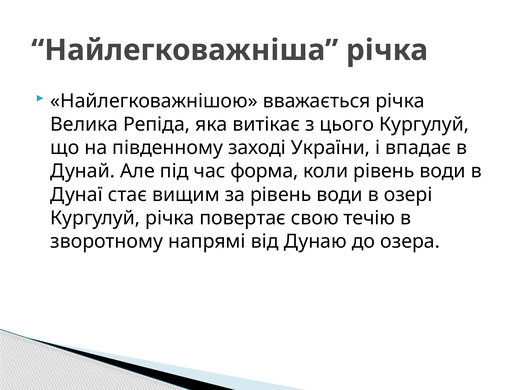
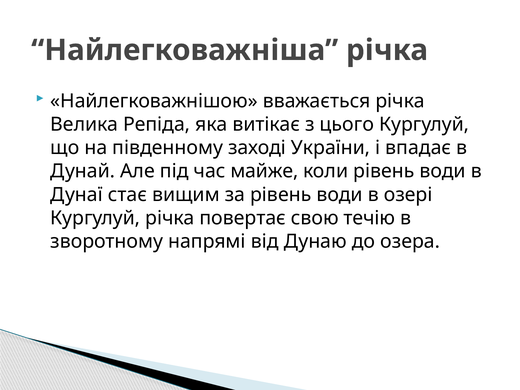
форма: форма -> майже (264, 171)
